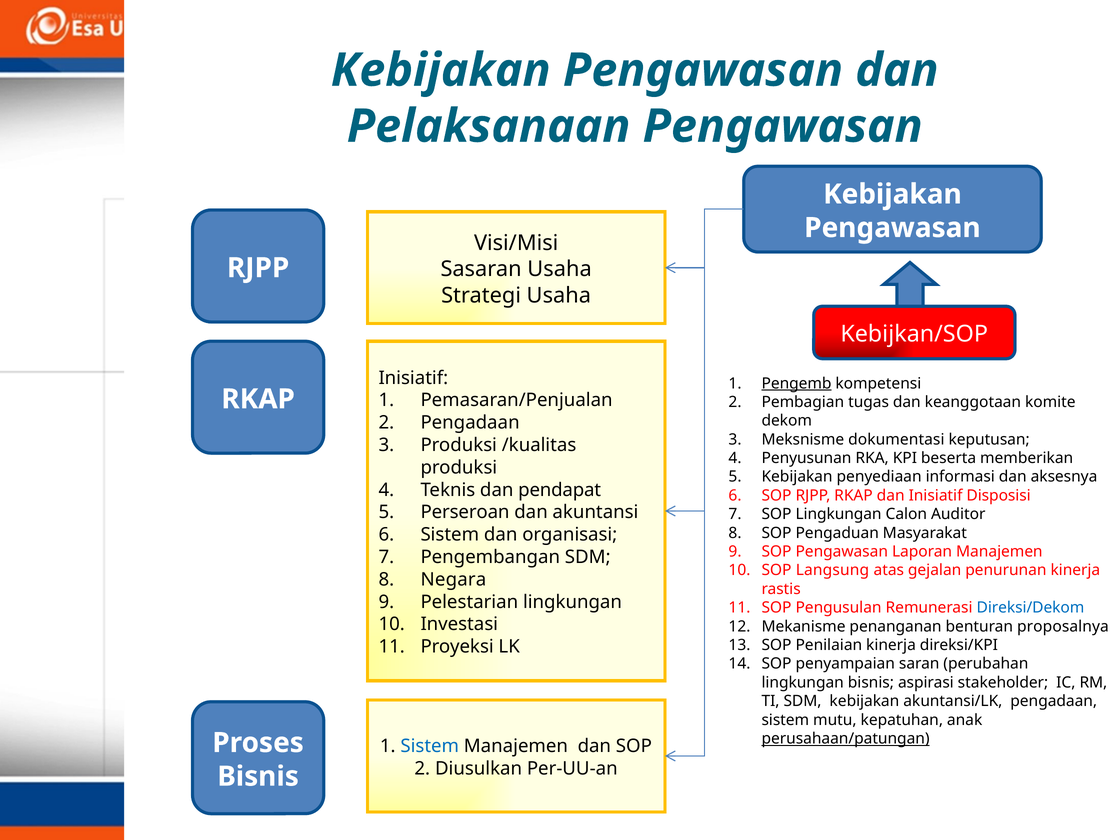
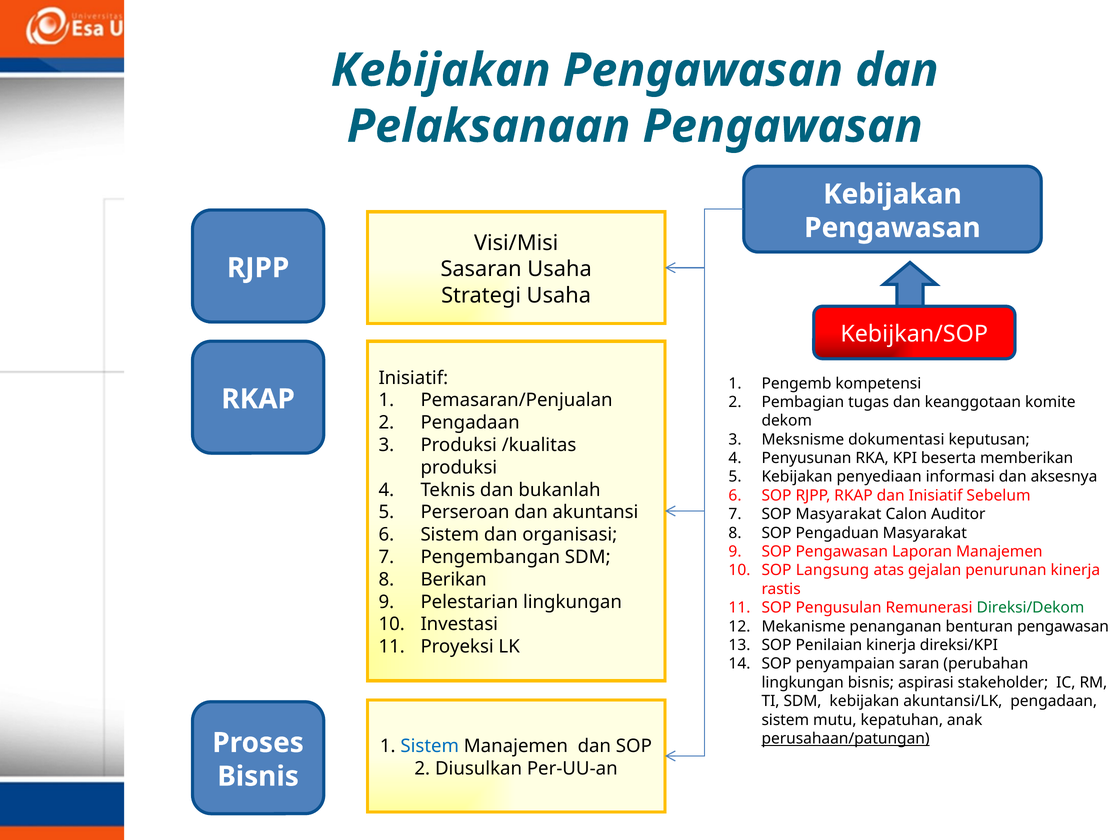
Pengemb underline: present -> none (797, 383)
pendapat: pendapat -> bukanlah (560, 490)
Disposisi: Disposisi -> Sebelum (999, 496)
SOP Lingkungan: Lingkungan -> Masyarakat (838, 514)
Negara: Negara -> Berikan (454, 579)
Direksi/Dekom colour: blue -> green (1030, 608)
benturan proposalnya: proposalnya -> pengawasan (1063, 626)
